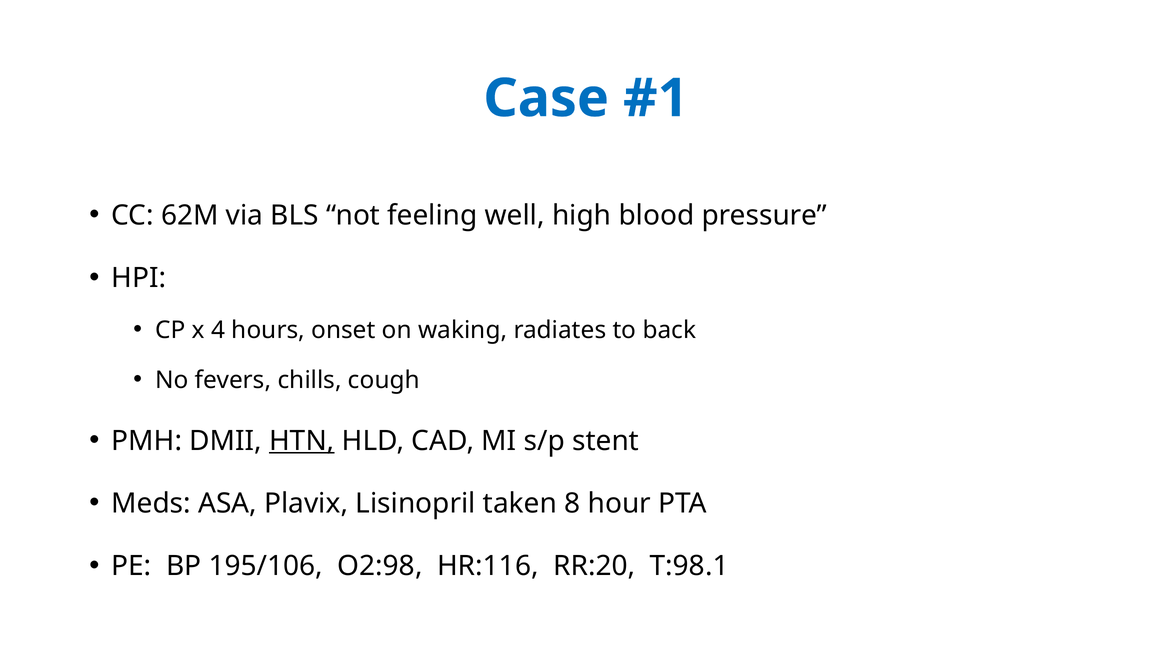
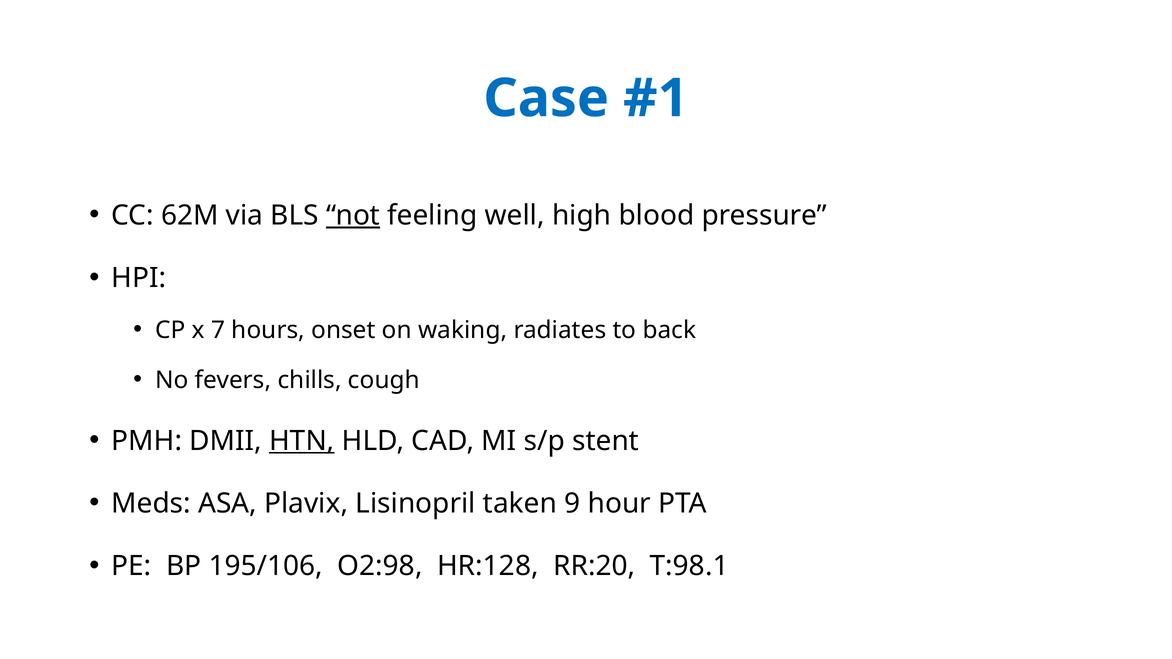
not underline: none -> present (353, 216)
4: 4 -> 7 (218, 330)
8: 8 -> 9 (572, 504)
HR:116: HR:116 -> HR:128 (488, 566)
